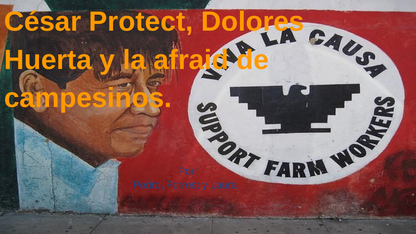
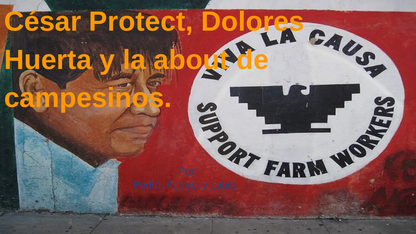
afraid: afraid -> about (191, 60)
